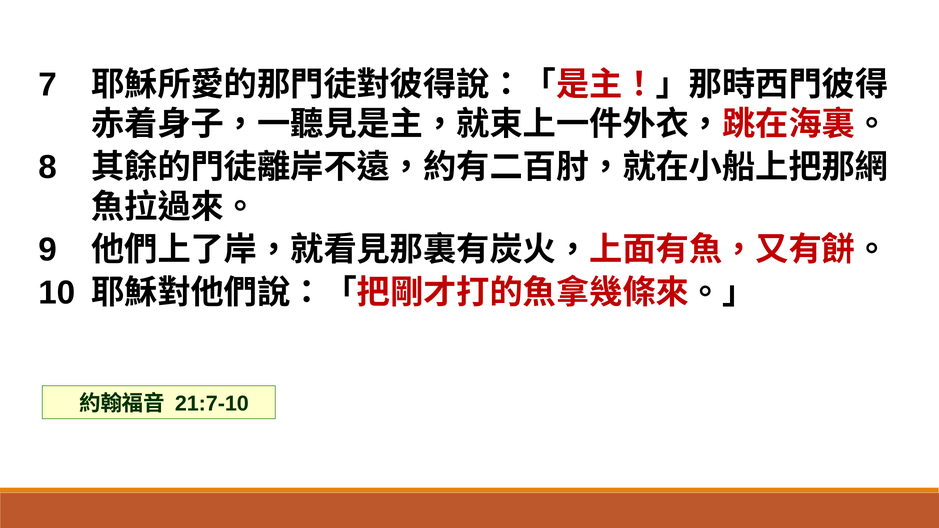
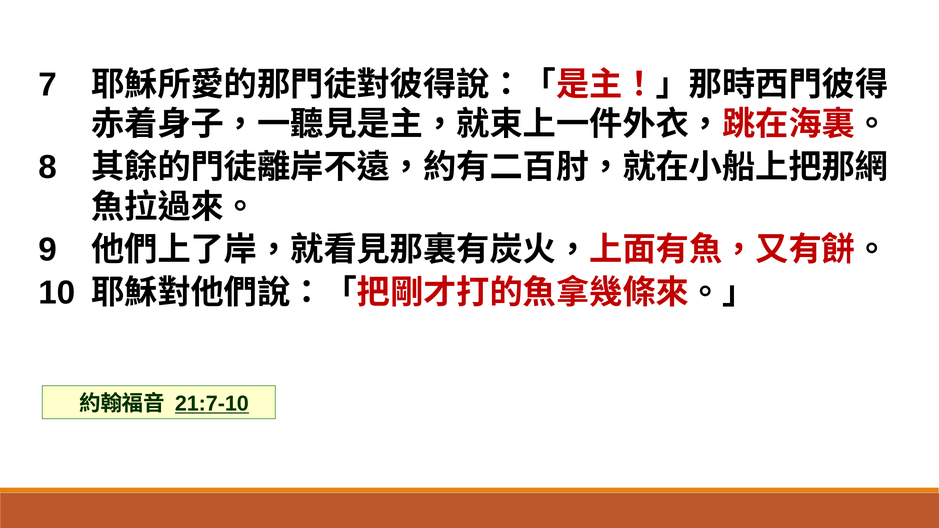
21:7-10 underline: none -> present (212, 404)
